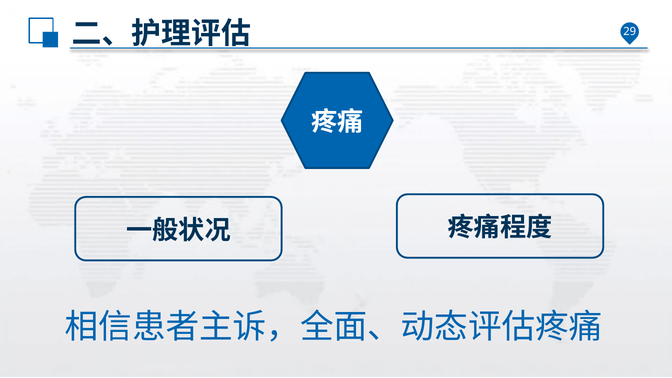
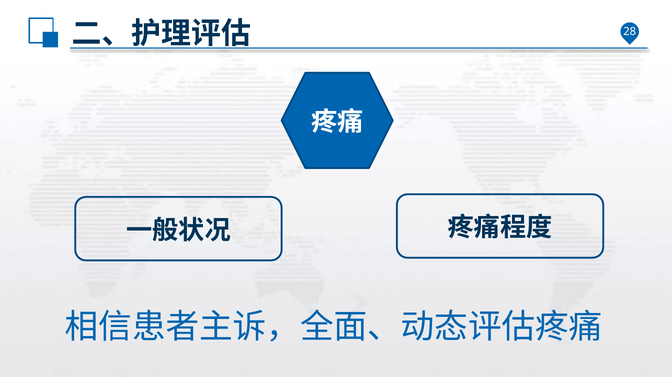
29: 29 -> 28 (630, 31)
